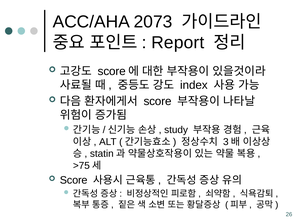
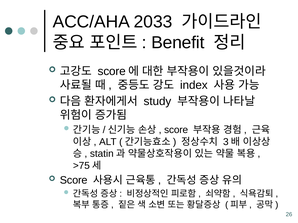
2073: 2073 -> 2033 (153, 22)
Report: Report -> Benefit (178, 43)
score: score -> study (158, 101)
study: study -> score (176, 130)
